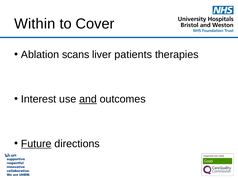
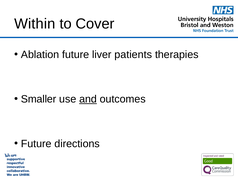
Ablation scans: scans -> future (76, 54)
Interest: Interest -> Smaller (39, 99)
Future underline: present -> none (36, 143)
